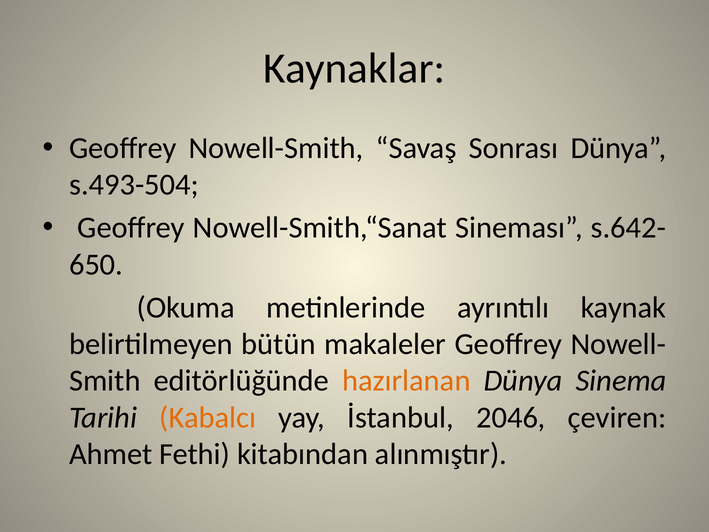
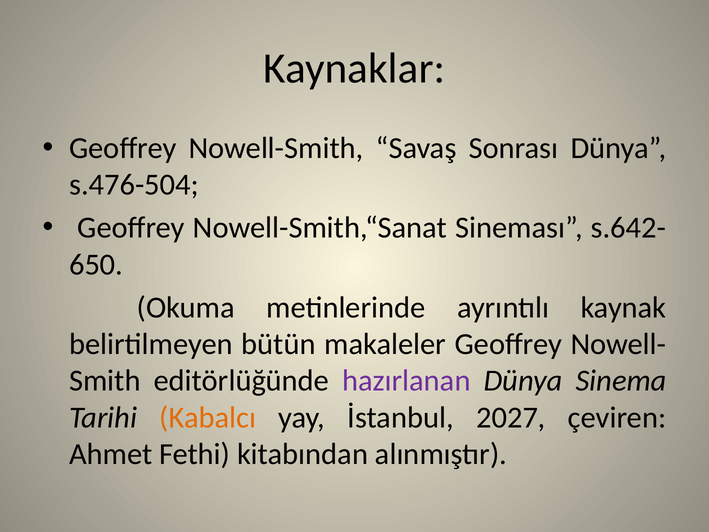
s.493-504: s.493-504 -> s.476-504 (134, 185)
hazırlanan colour: orange -> purple (406, 381)
2046: 2046 -> 2027 (511, 417)
